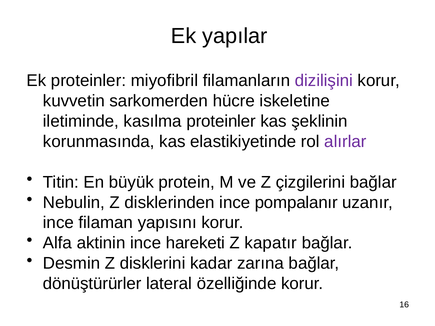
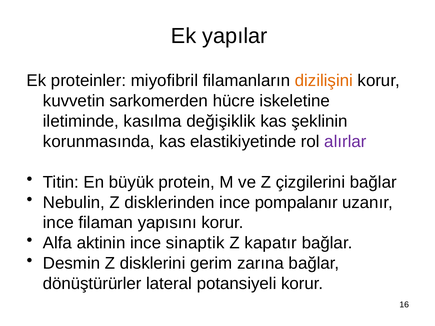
dizilişini colour: purple -> orange (324, 81)
kasılma proteinler: proteinler -> değişiklik (221, 121)
hareketi: hareketi -> sinaptik (195, 243)
kadar: kadar -> gerim (211, 264)
özelliğinde: özelliğinde -> potansiyeli (237, 284)
